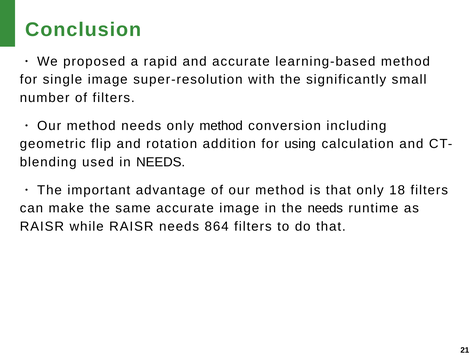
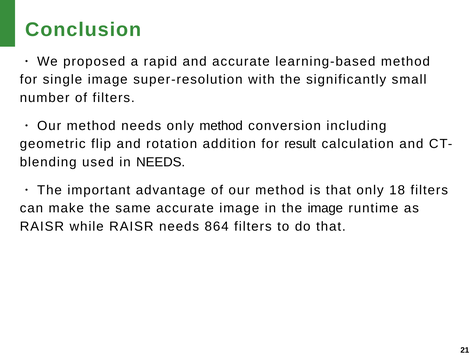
using: using -> result (300, 144)
the needs: needs -> image (325, 208)
